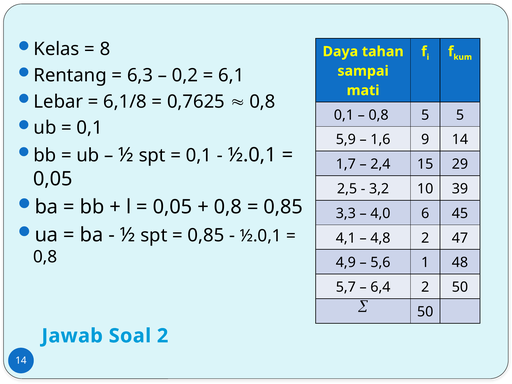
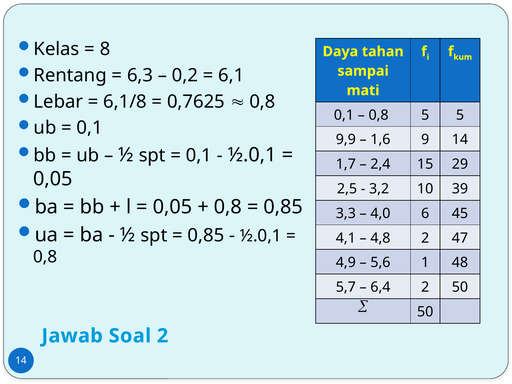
5,9: 5,9 -> 9,9 (346, 140)
